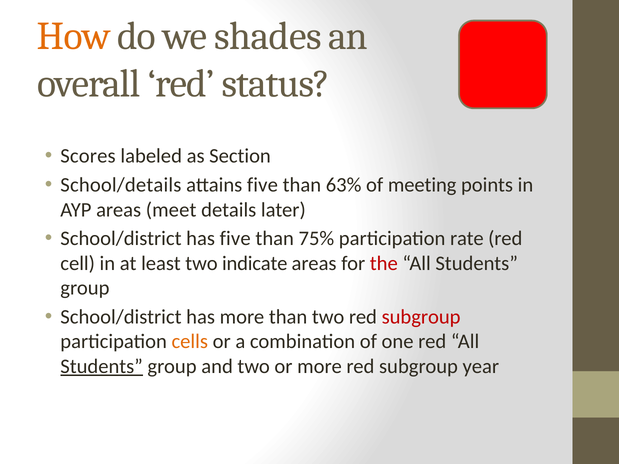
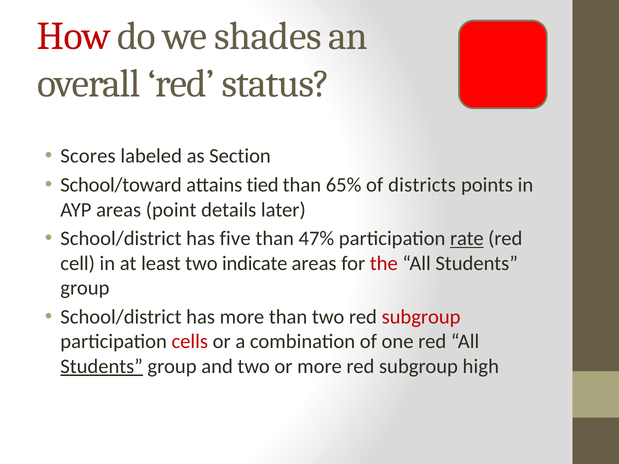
How colour: orange -> red (74, 36)
School/details: School/details -> School/toward (121, 185)
attains five: five -> tied (263, 185)
63%: 63% -> 65% (344, 185)
meeting: meeting -> districts (422, 185)
meet: meet -> point (171, 210)
75%: 75% -> 47% (316, 239)
rate underline: none -> present (467, 239)
cells colour: orange -> red (190, 342)
year: year -> high (481, 367)
